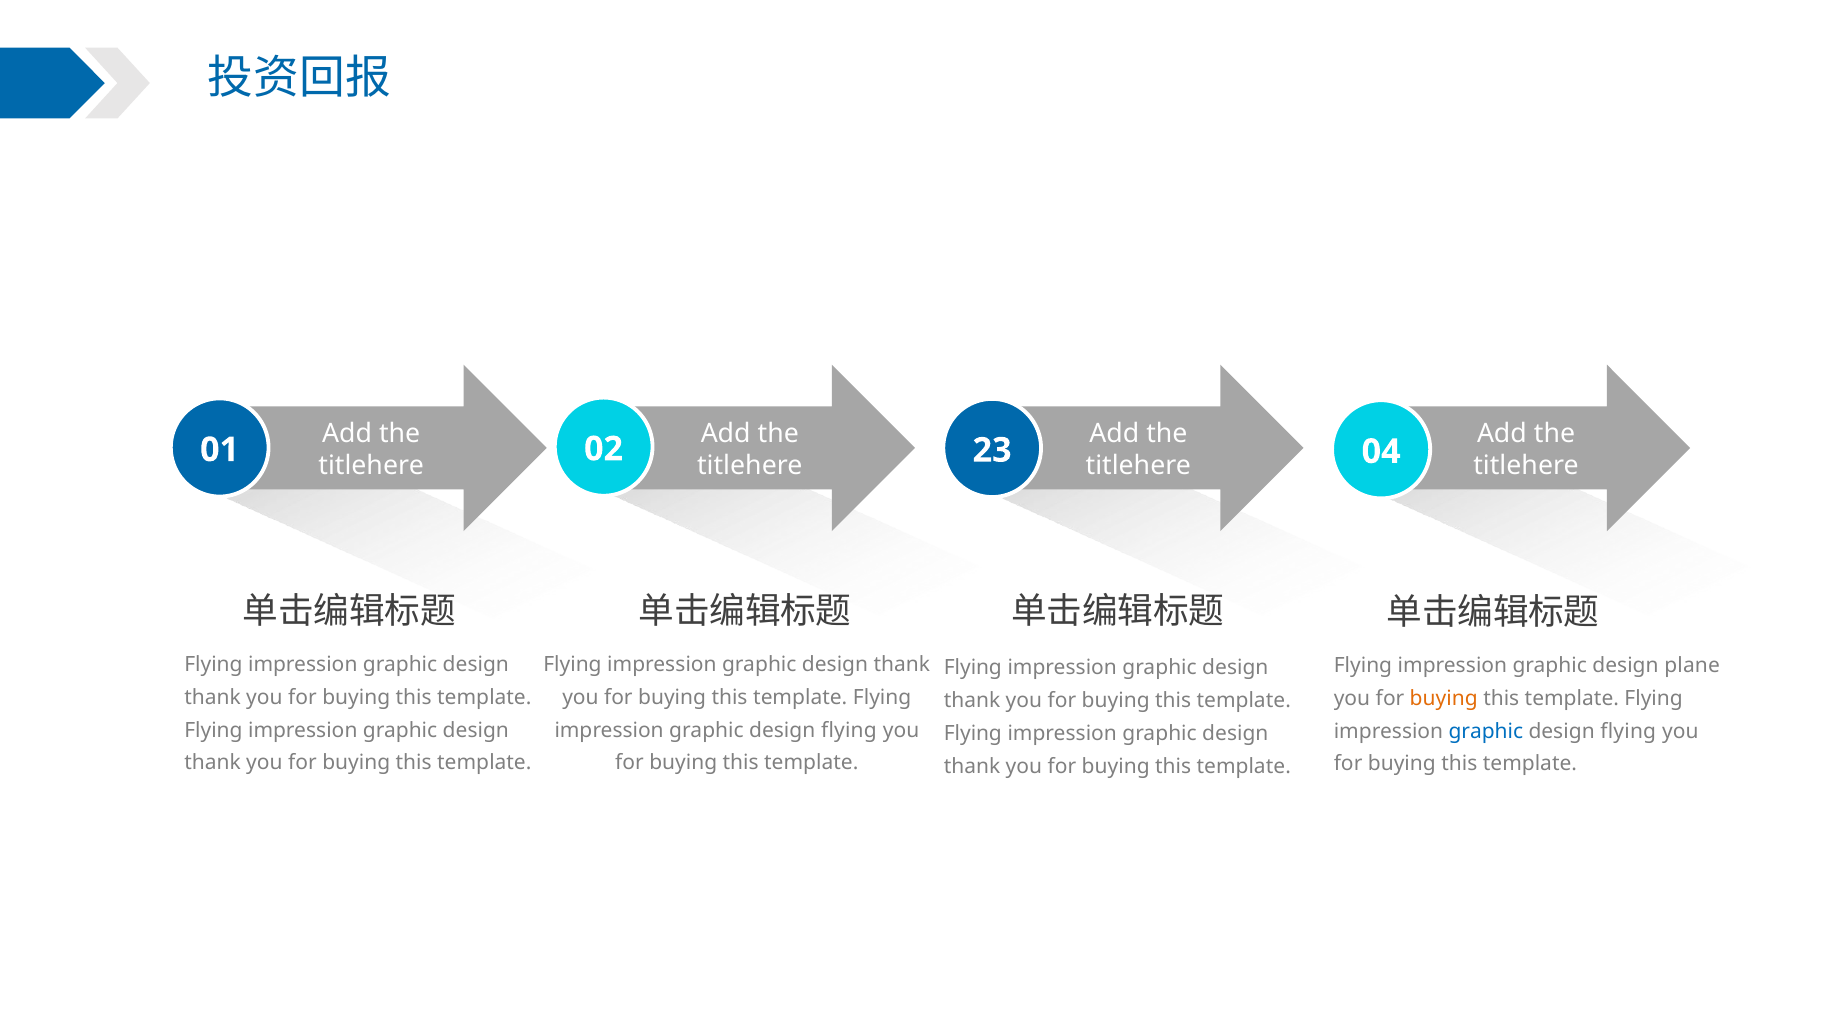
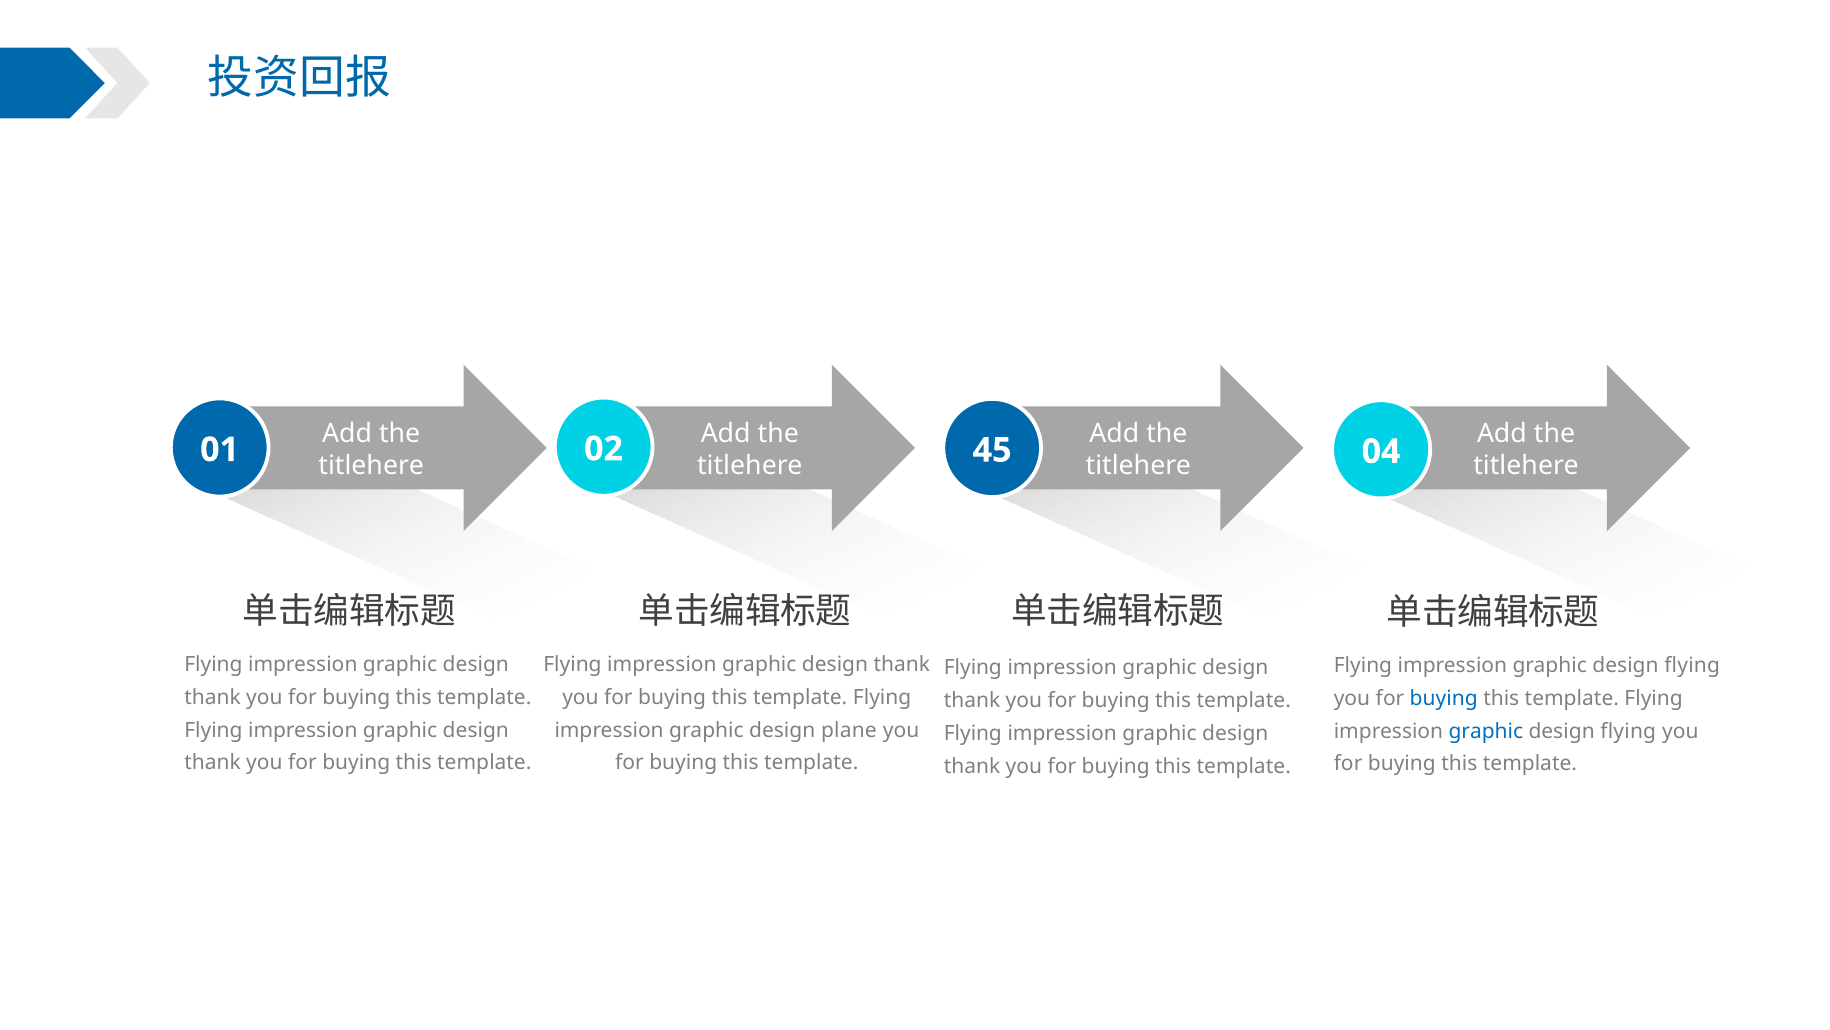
23: 23 -> 45 (992, 450)
plane: plane -> flying (1692, 665)
buying colour: orange -> blue (1444, 698)
flying: flying -> plane (849, 730)
